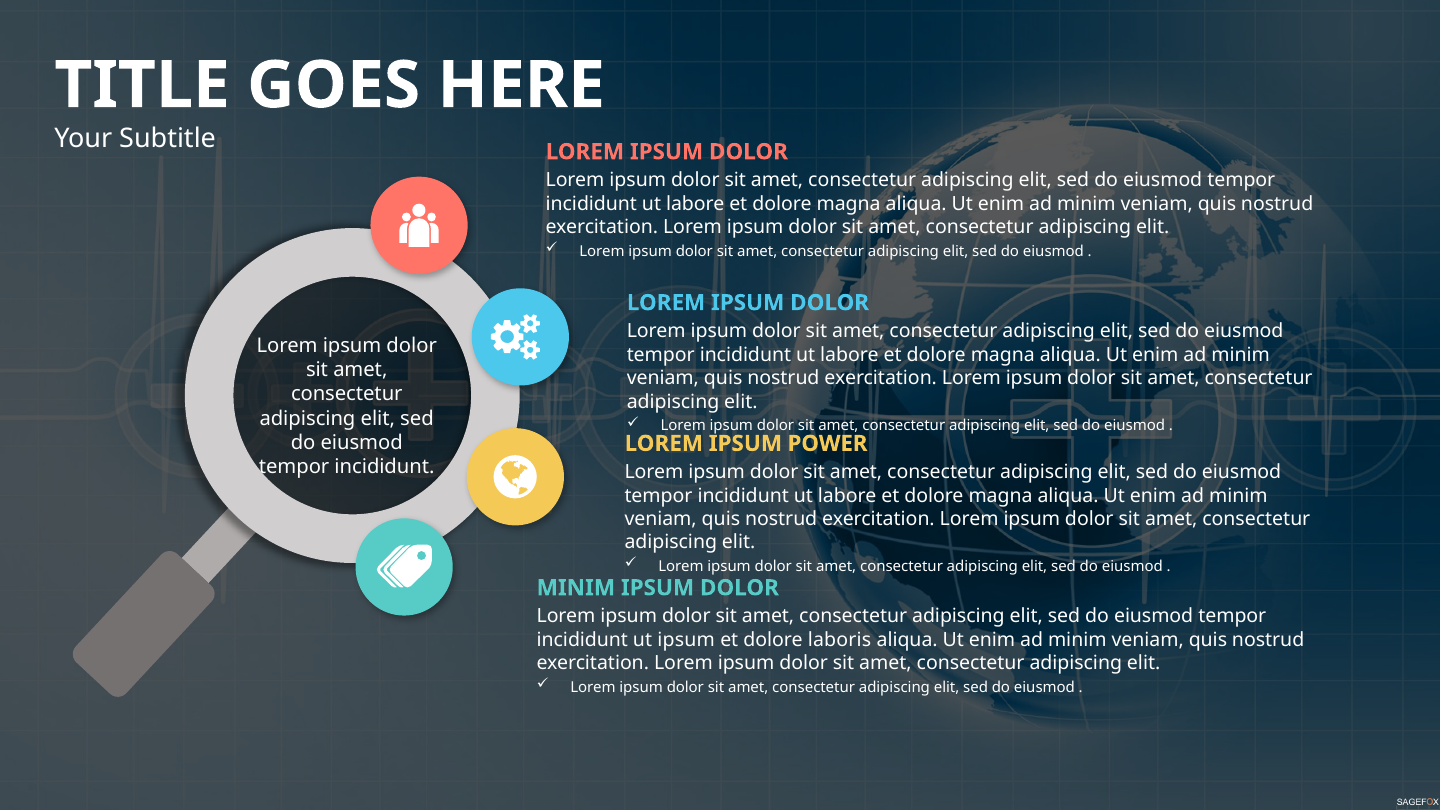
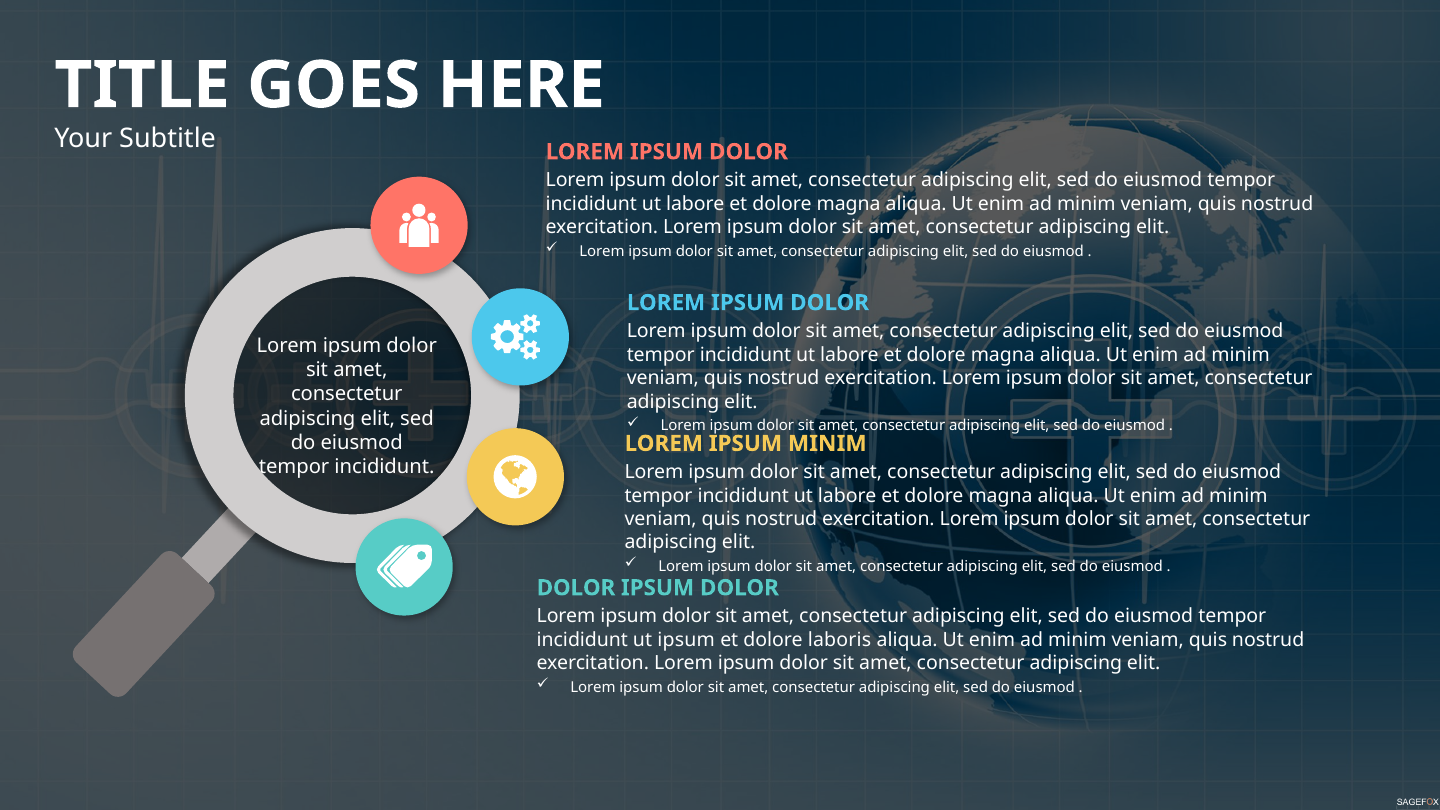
IPSUM POWER: POWER -> MINIM (827, 444)
MINIM: MINIM -> DOLOR (576, 588)
